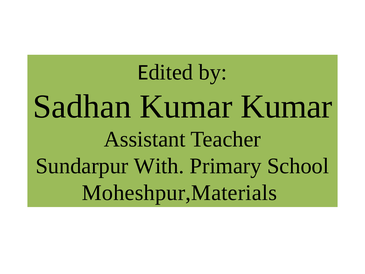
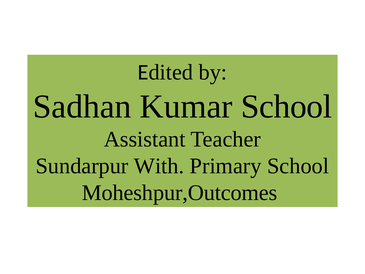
Kumar Kumar: Kumar -> School (286, 106)
Moheshpur,Materials: Moheshpur,Materials -> Moheshpur,Outcomes (180, 193)
